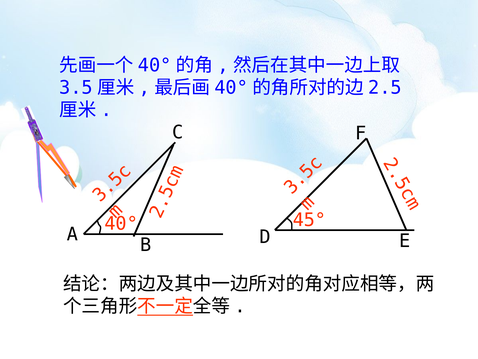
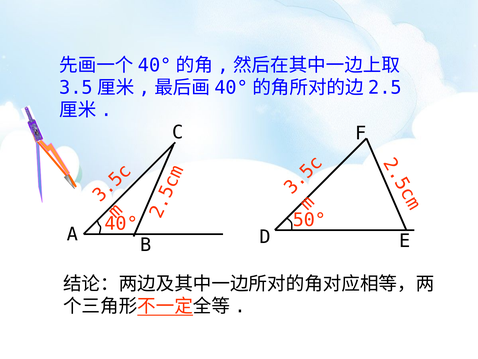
45°: 45° -> 50° (309, 220)
